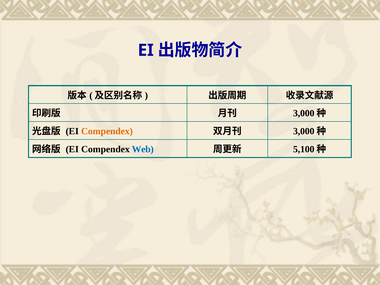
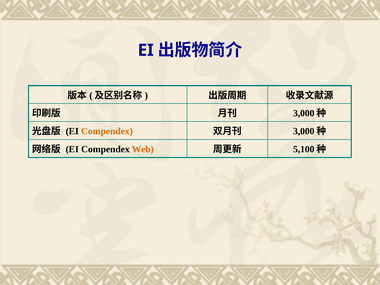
Web colour: blue -> orange (143, 149)
